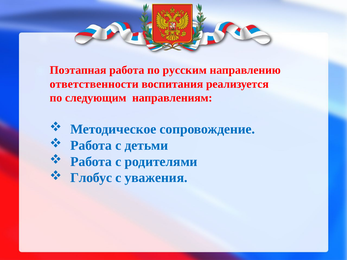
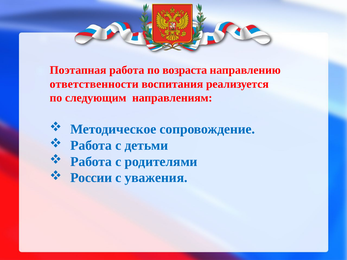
русским: русским -> возраста (185, 70)
Глобус: Глобус -> России (91, 178)
